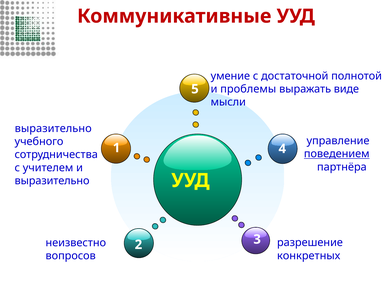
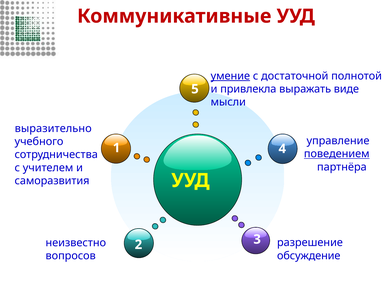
умение underline: none -> present (230, 76)
проблемы: проблемы -> привлекла (248, 89)
выразительно: выразительно -> саморазвития (52, 181)
конкретных: конкретных -> обсуждение (309, 256)
